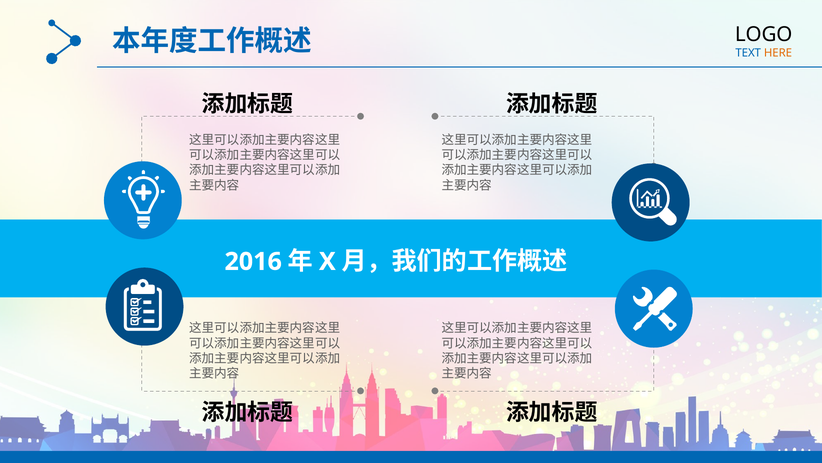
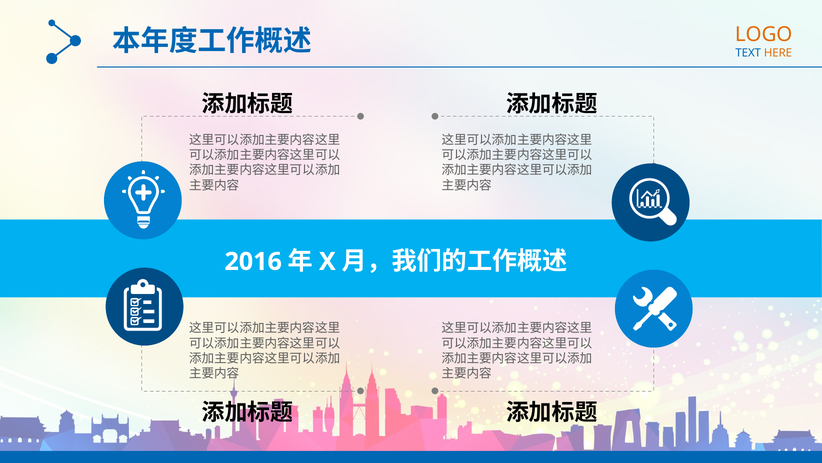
LOGO colour: black -> orange (764, 34)
